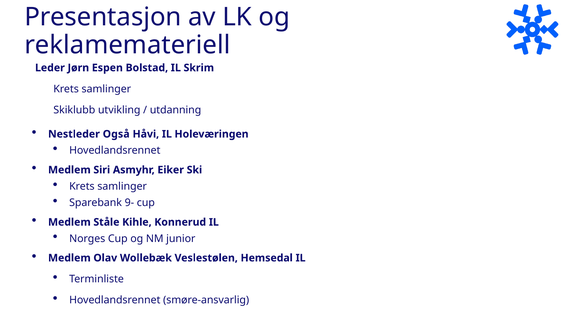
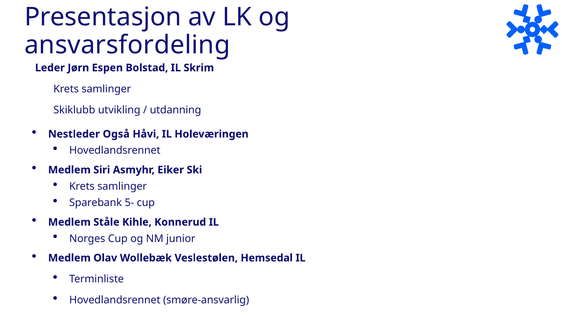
reklamemateriell: reklamemateriell -> ansvarsfordeling (127, 45)
9-: 9- -> 5- (129, 203)
